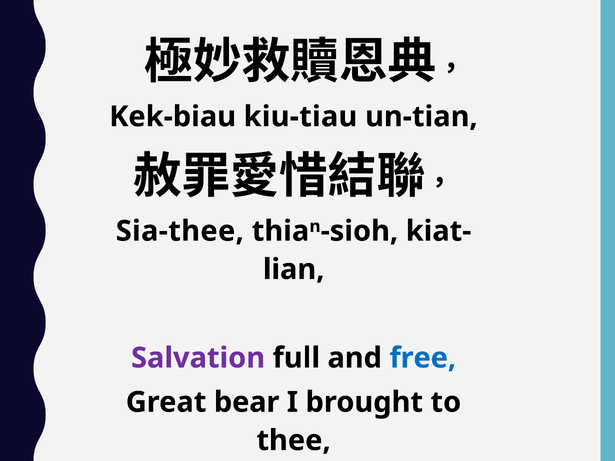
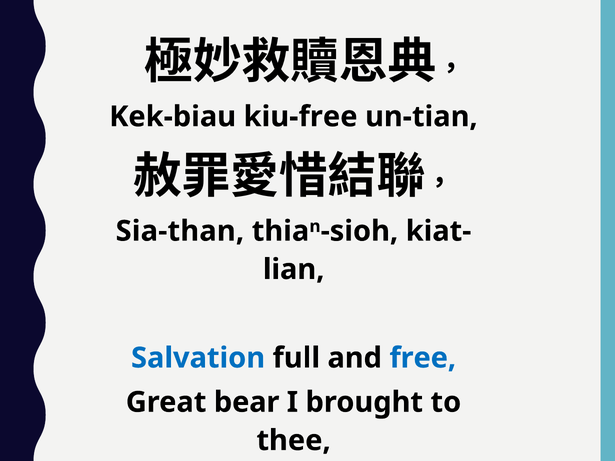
kiu-tiau: kiu-tiau -> kiu-free (301, 117)
Sia-thee: Sia-thee -> Sia-than (180, 231)
Salvation colour: purple -> blue (198, 358)
